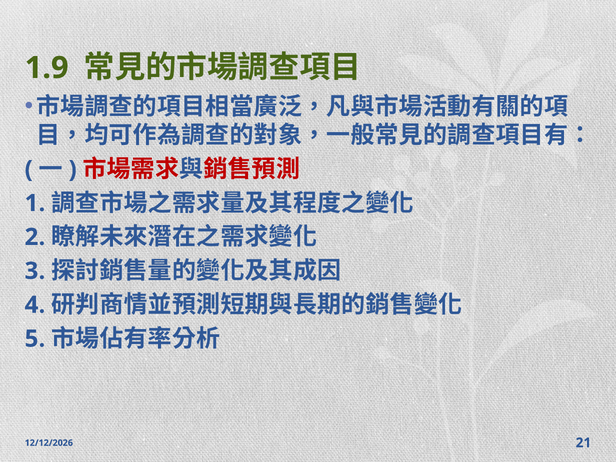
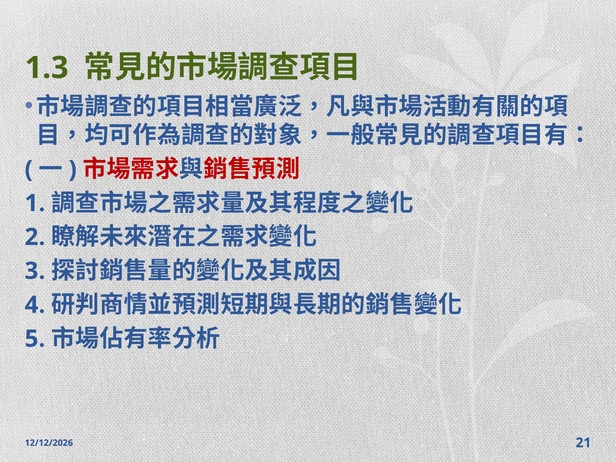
1.9: 1.9 -> 1.3 (47, 68)
